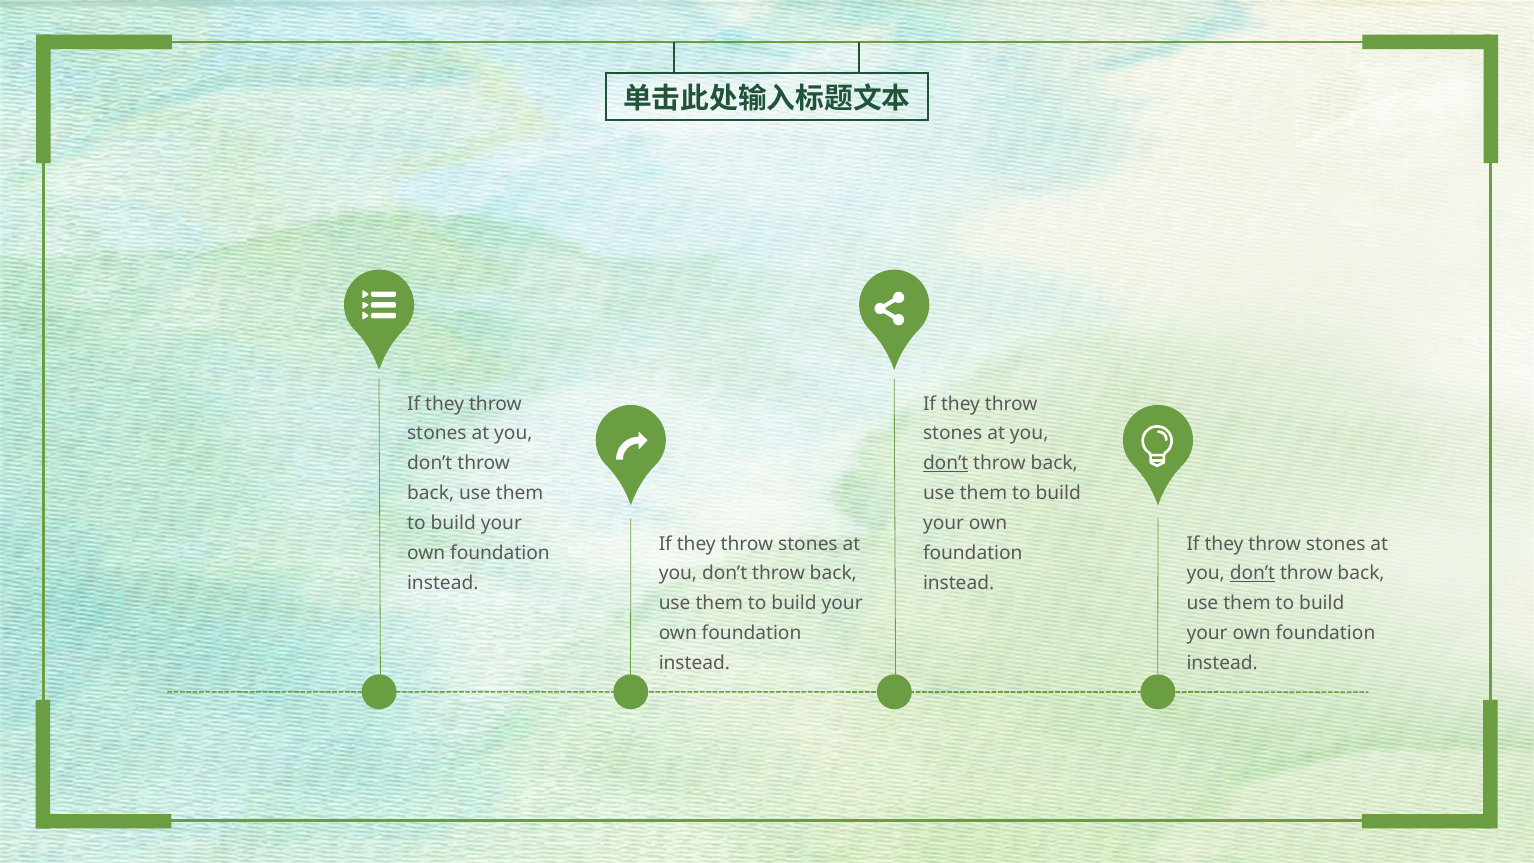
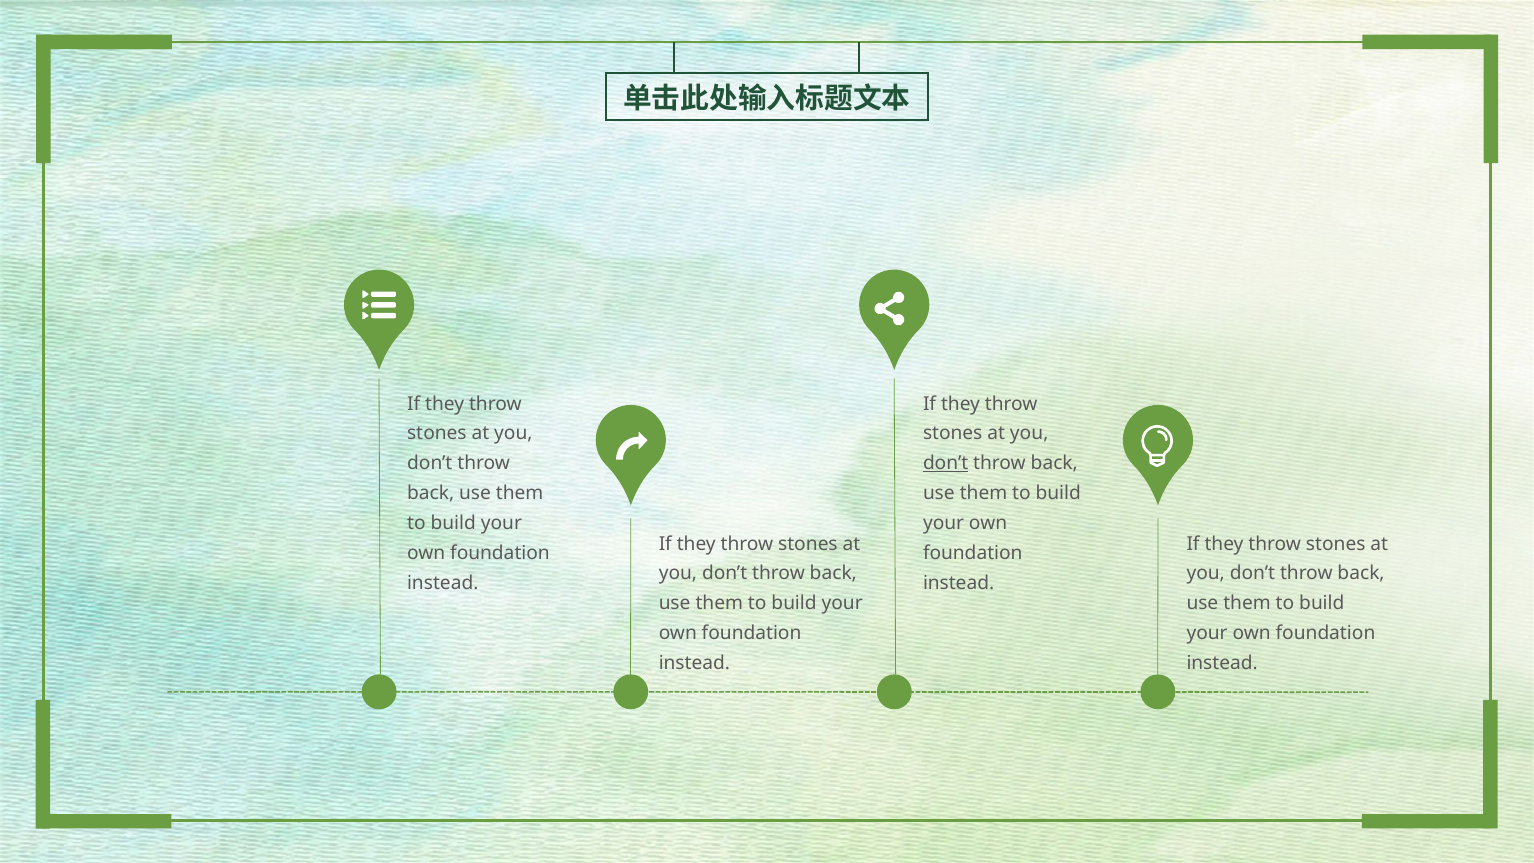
don’t underline: present -> none (1252, 574)
